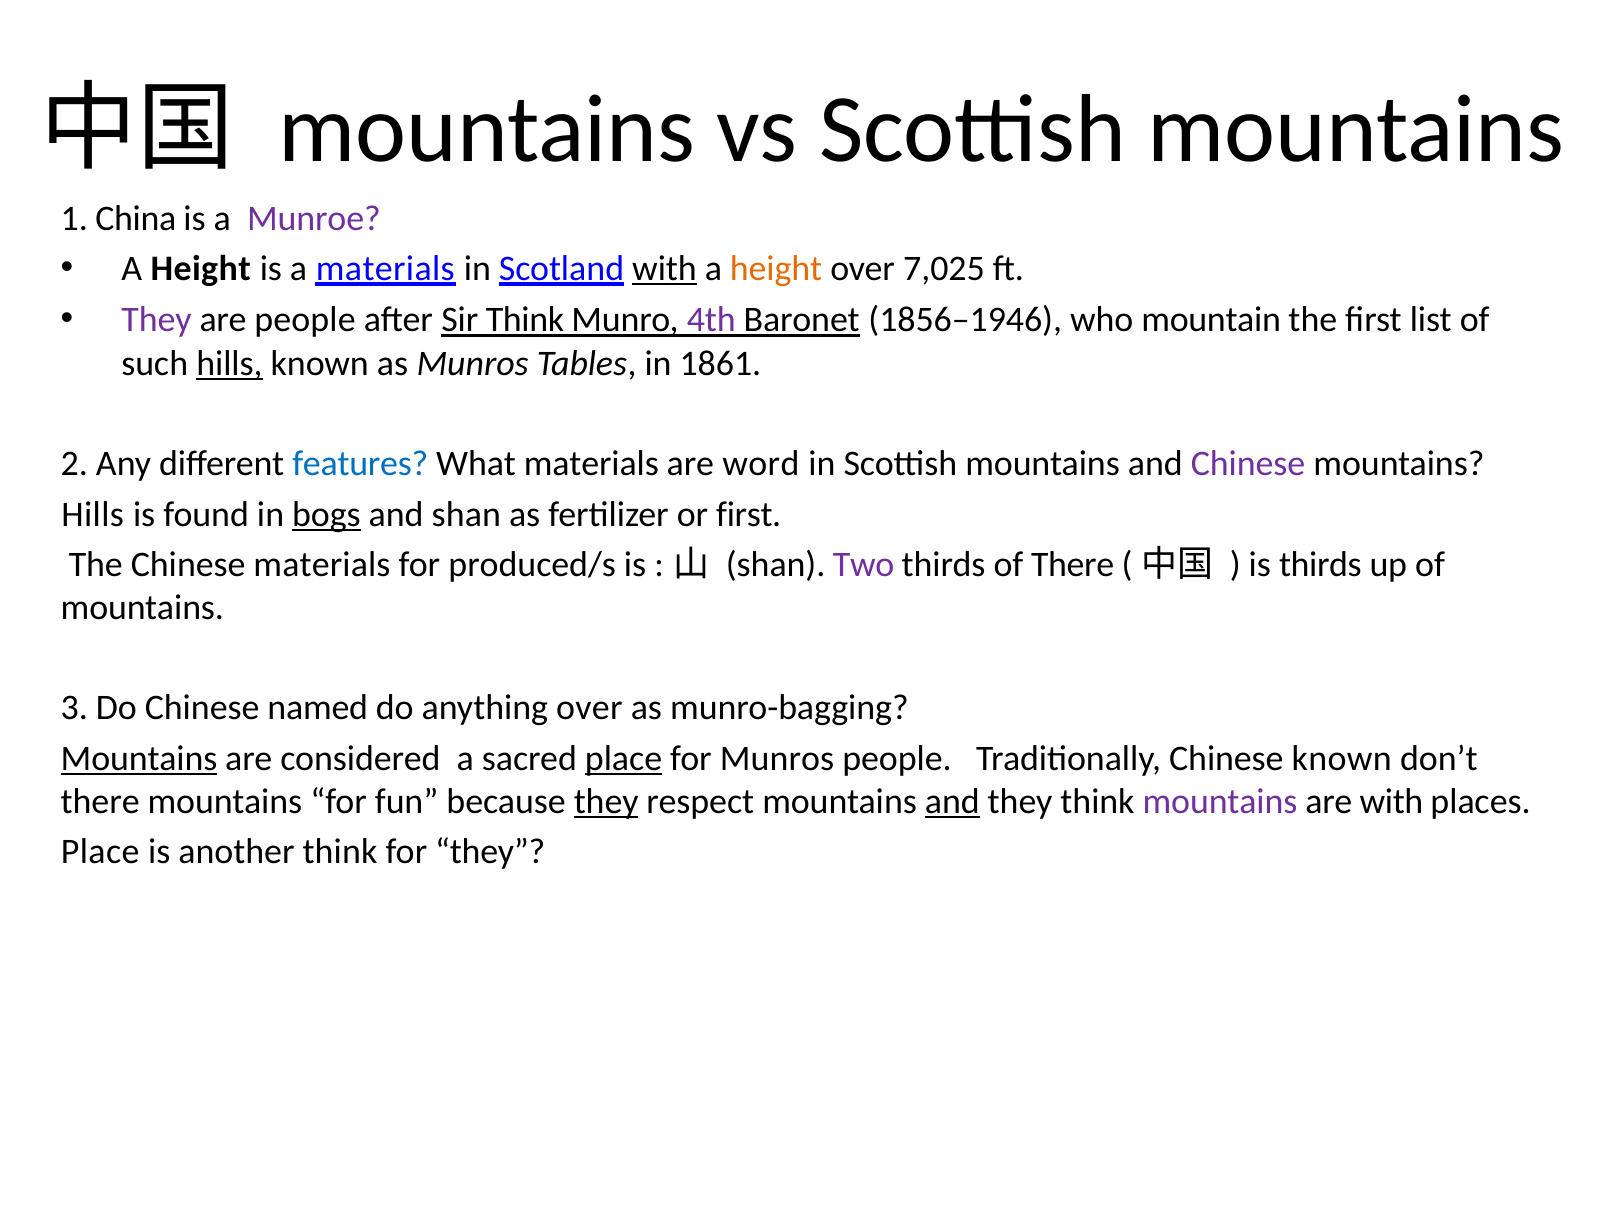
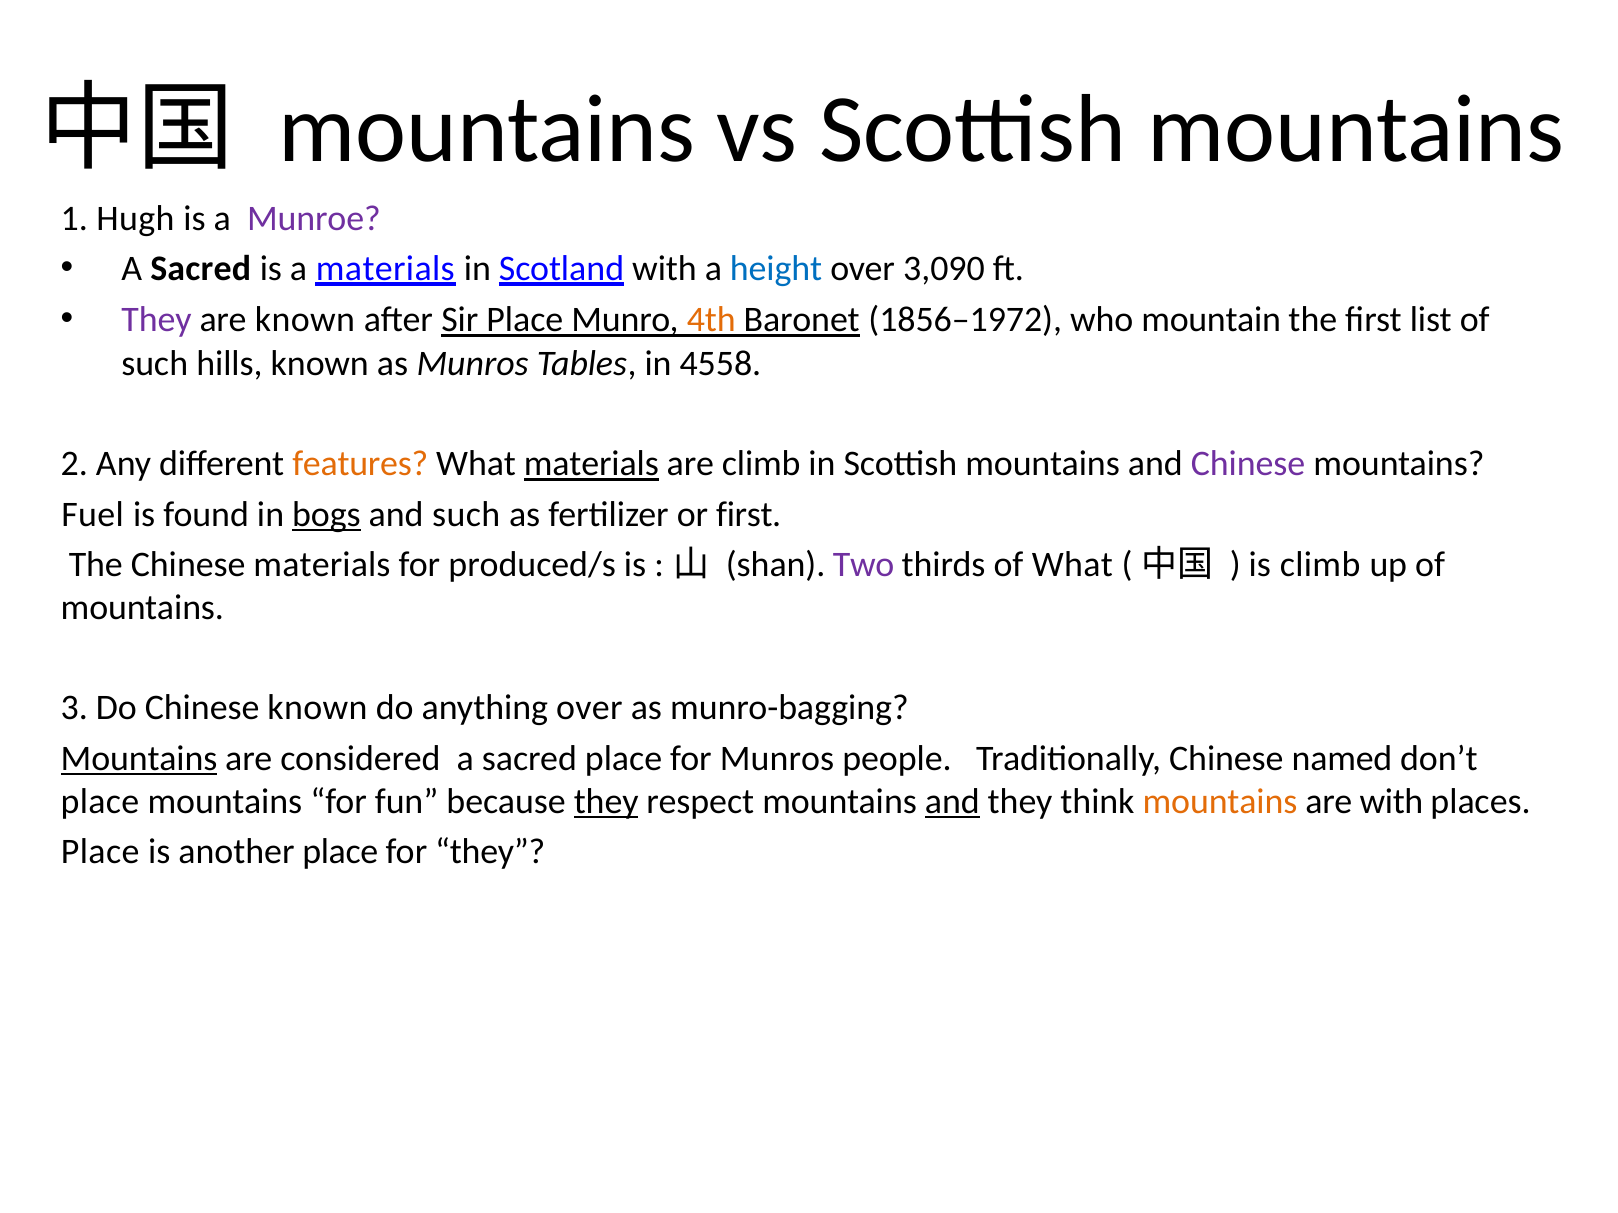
China: China -> Hugh (135, 218)
Height: Height -> Sacred (201, 269)
with underline: present -> none (664, 269)
height colour: orange -> blue (776, 269)
7,025: 7,025 -> 3,090 (944, 269)
are people: people -> known (305, 320)
Sir Think: Think -> Place (525, 320)
4th colour: purple -> orange (711, 320)
1856–1946: 1856–1946 -> 1856–1972 (965, 320)
hills underline: present -> none (229, 364)
1861: 1861 -> 4558 (720, 364)
features colour: blue -> orange (360, 464)
materials underline: none -> present (591, 464)
are word: word -> climb (761, 464)
Hills: Hills -> Fuel (93, 515)
and shan: shan -> such (466, 515)
of There: There -> What (1072, 565)
is thirds: thirds -> climb (1320, 565)
Chinese named: named -> known (317, 708)
place underline: present -> none (624, 759)
Chinese known: known -> named (1342, 759)
there: there -> place (100, 802)
mountains colour: purple -> orange (1220, 802)
another think: think -> place (340, 852)
